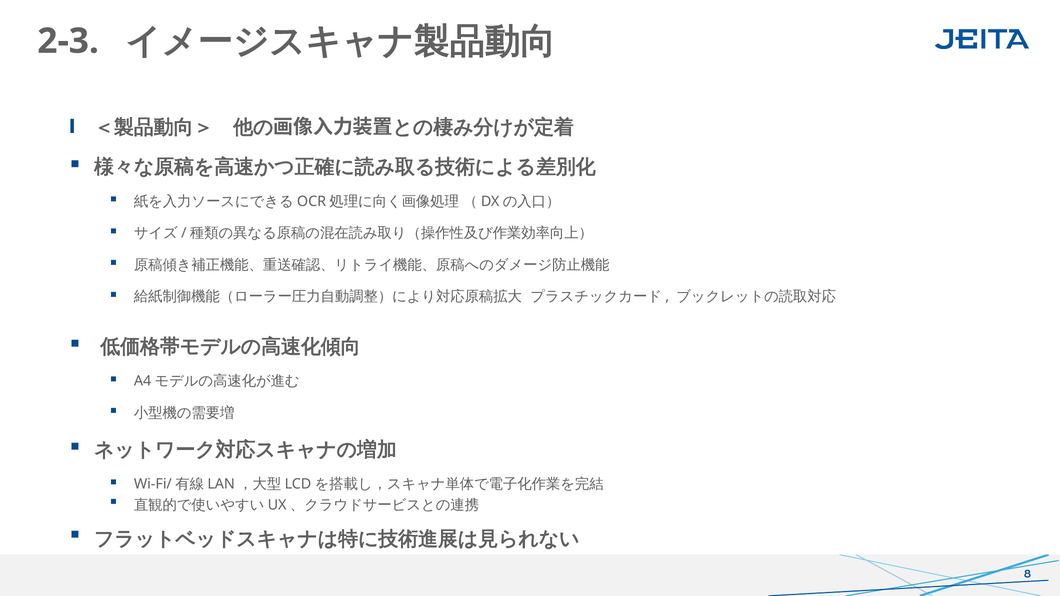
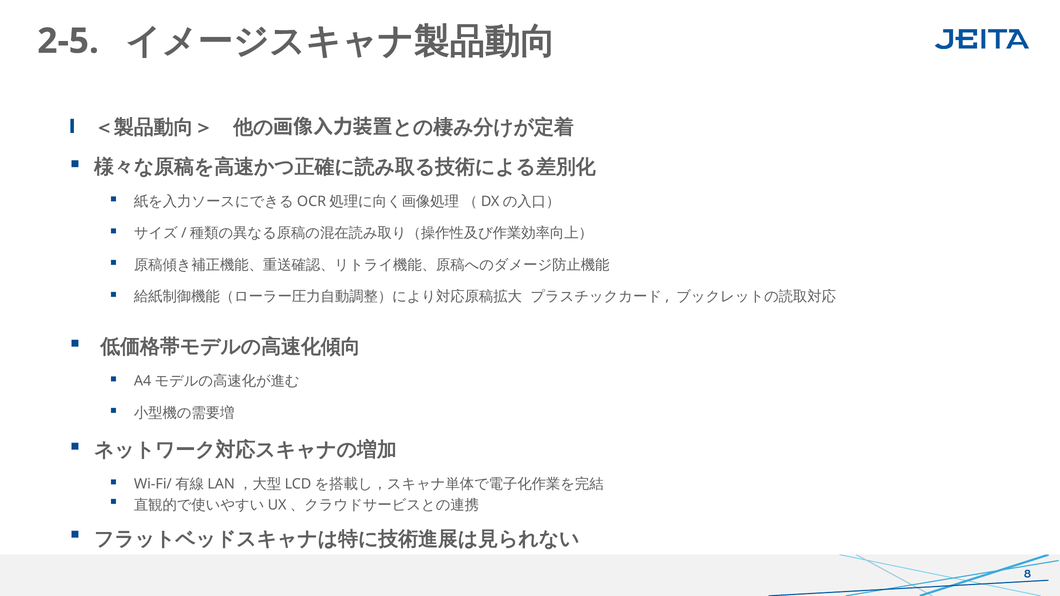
2-3: 2-3 -> 2-5 (68, 41)
